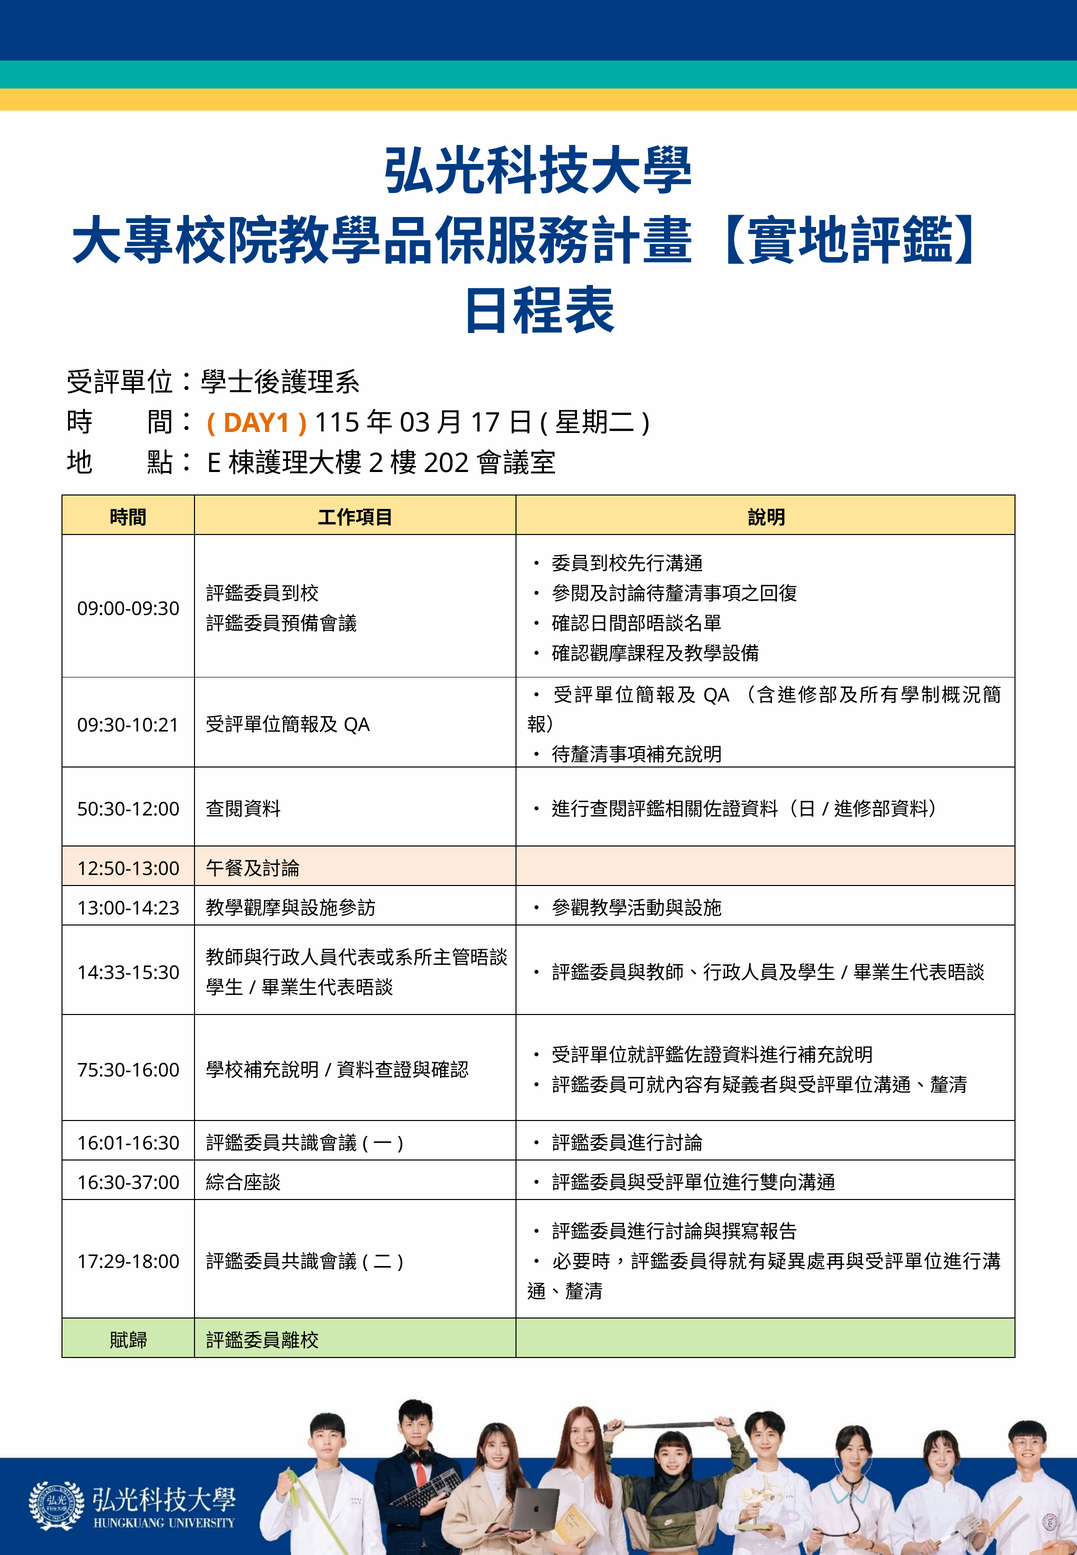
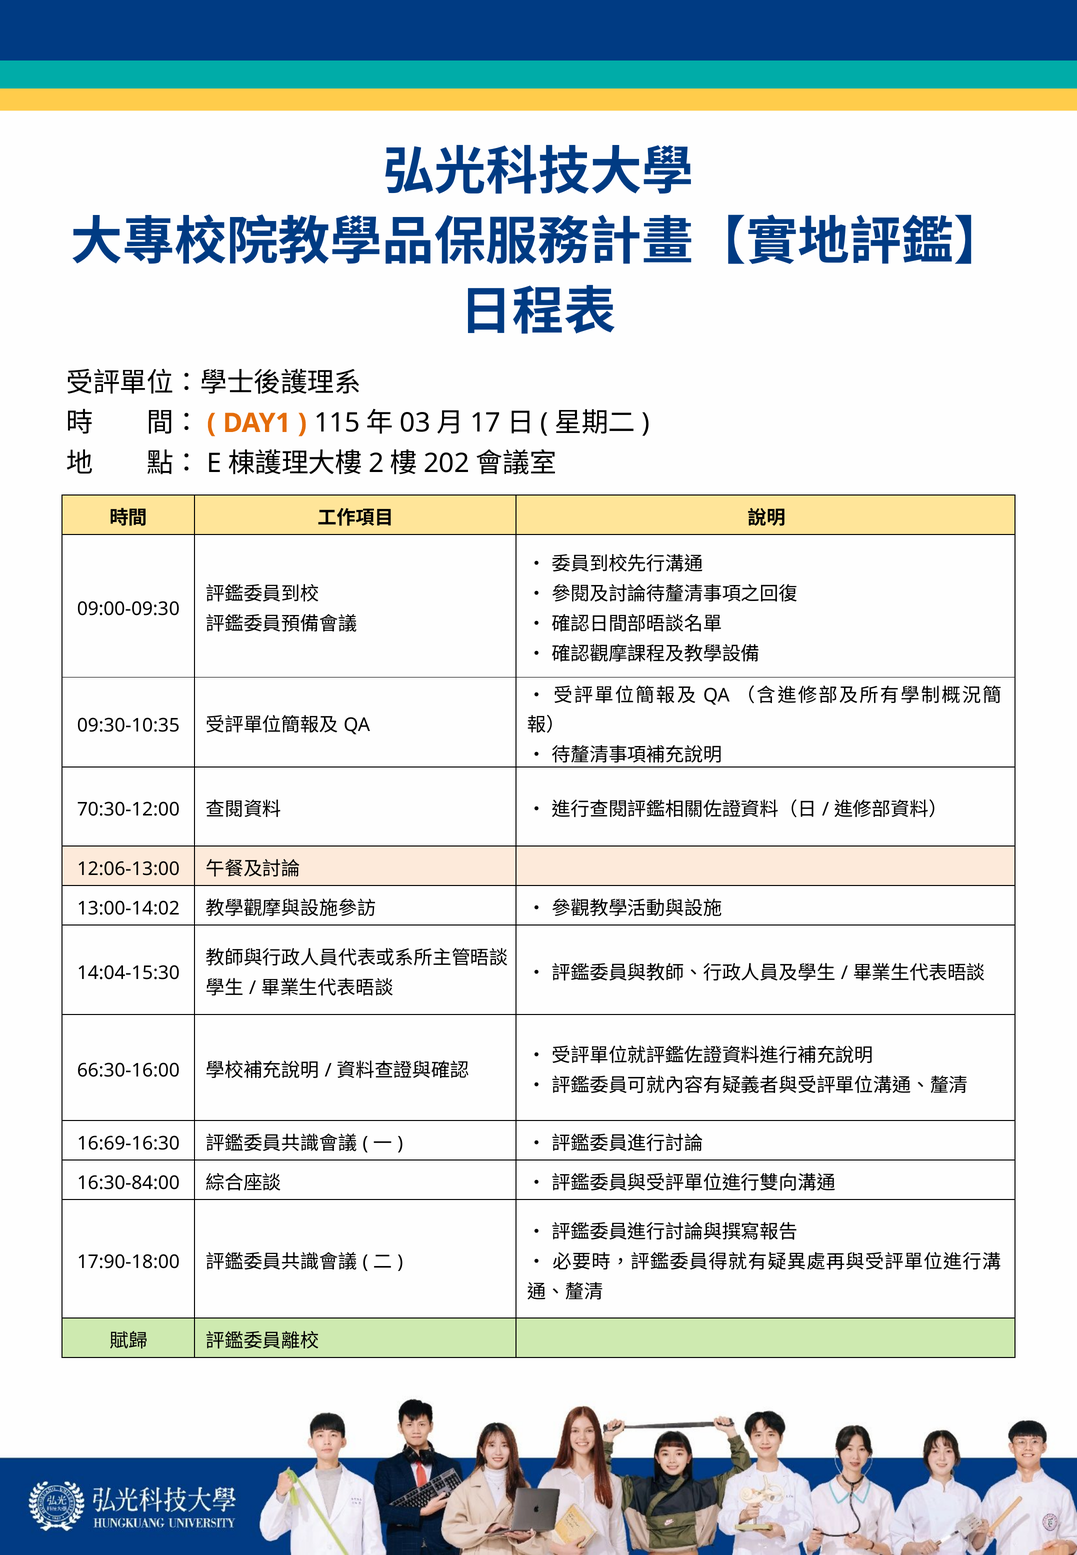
09:30-10:21: 09:30-10:21 -> 09:30-10:35 (128, 726)
50:30-12:00: 50:30-12:00 -> 70:30-12:00 (128, 810)
12:50-13:00: 12:50-13:00 -> 12:06-13:00 (128, 869)
13:00-14:23: 13:00-14:23 -> 13:00-14:02 (128, 909)
14:33-15:30: 14:33-15:30 -> 14:04-15:30 (128, 973)
75:30-16:00: 75:30-16:00 -> 66:30-16:00 (128, 1071)
16:01-16:30: 16:01-16:30 -> 16:69-16:30 (128, 1144)
16:30-37:00: 16:30-37:00 -> 16:30-84:00 (128, 1184)
17:29-18:00: 17:29-18:00 -> 17:90-18:00 (128, 1263)
